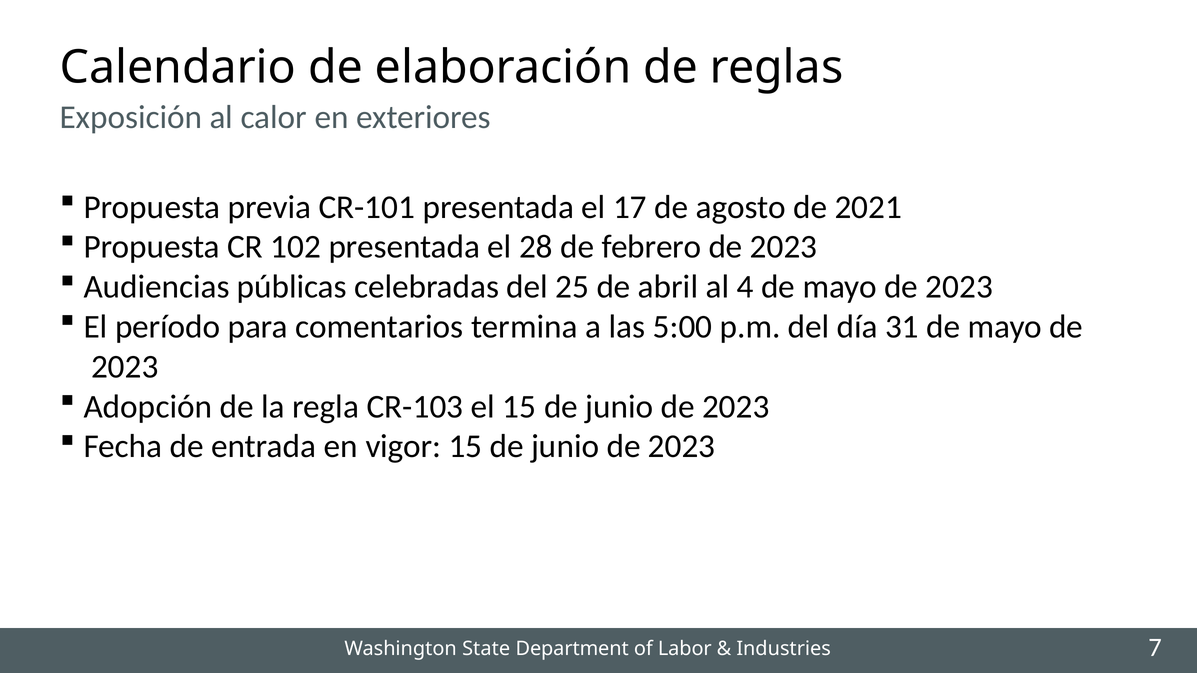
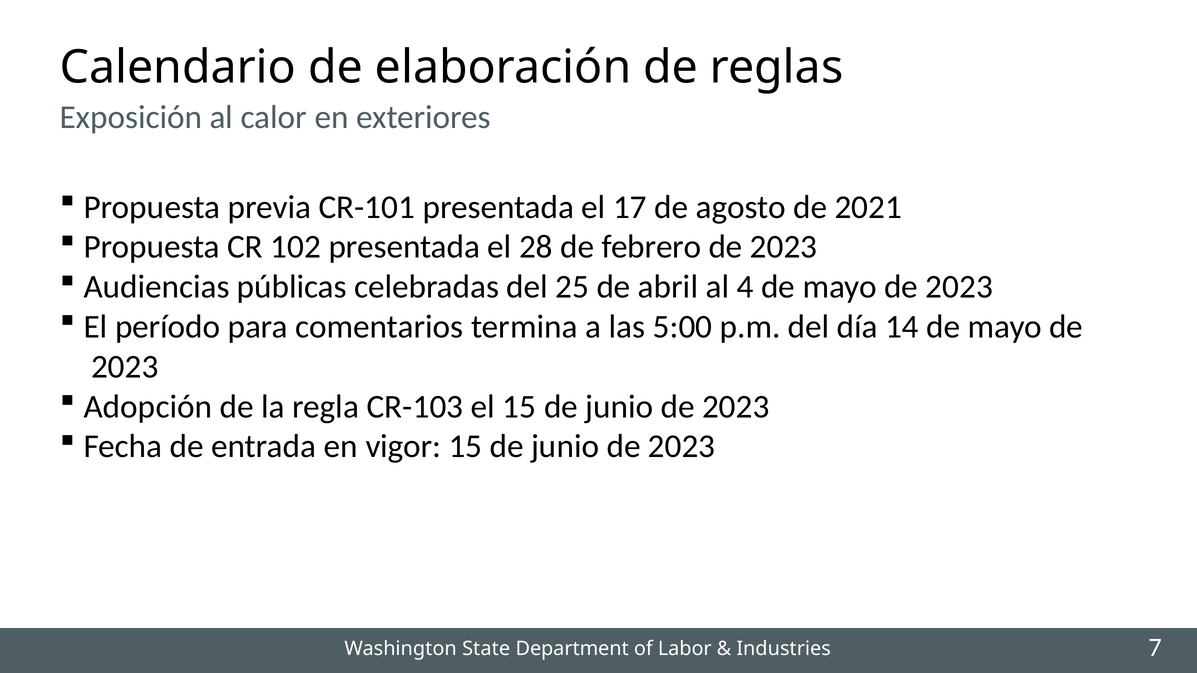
31: 31 -> 14 (902, 327)
